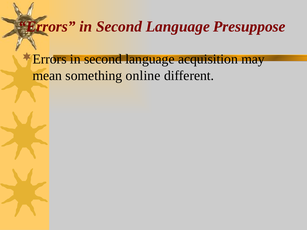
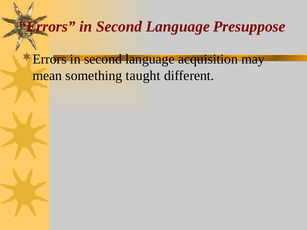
online: online -> taught (143, 76)
